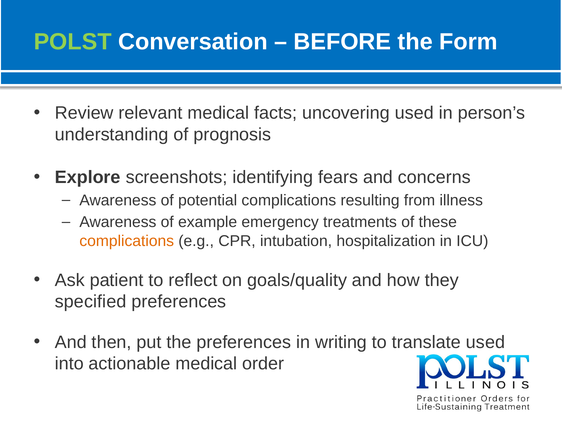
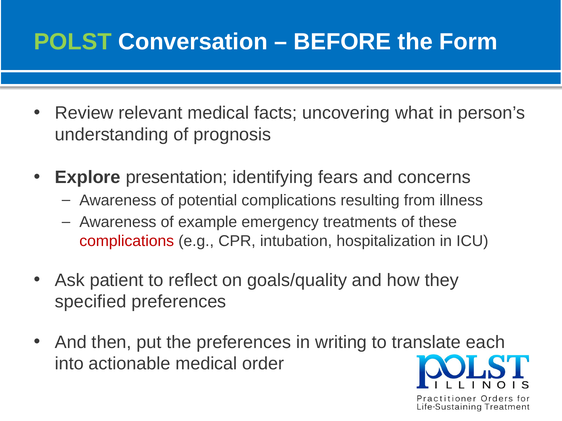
uncovering used: used -> what (414, 113)
screenshots: screenshots -> presentation (177, 177)
complications colour: orange -> red (127, 241)
translate used: used -> each (486, 343)
